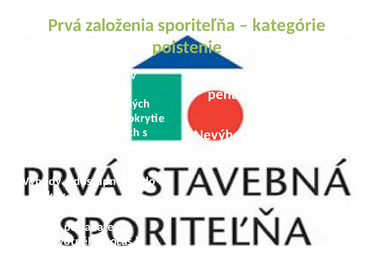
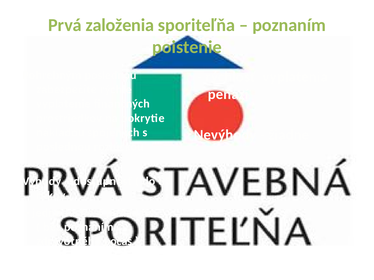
kategórie: kategórie -> poznaním (289, 25)
Pohrebným živočíchov: živočíchov -> poslednou (111, 75)
bez požiadate: požiadate -> poznaním (89, 227)
